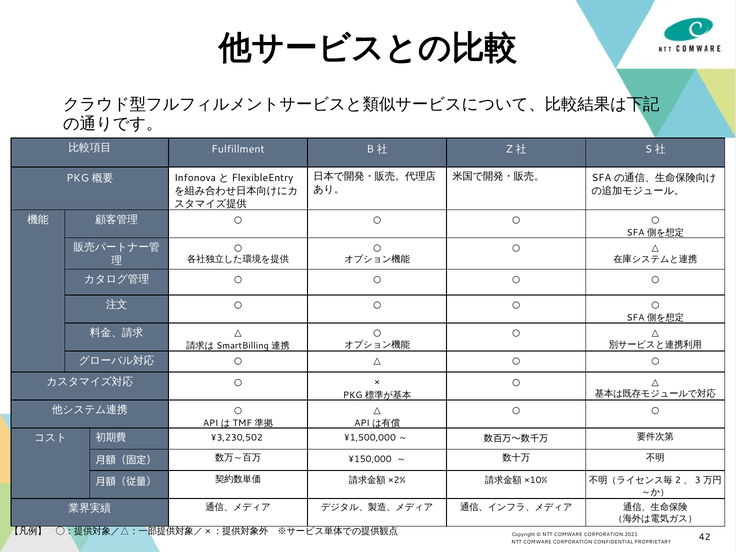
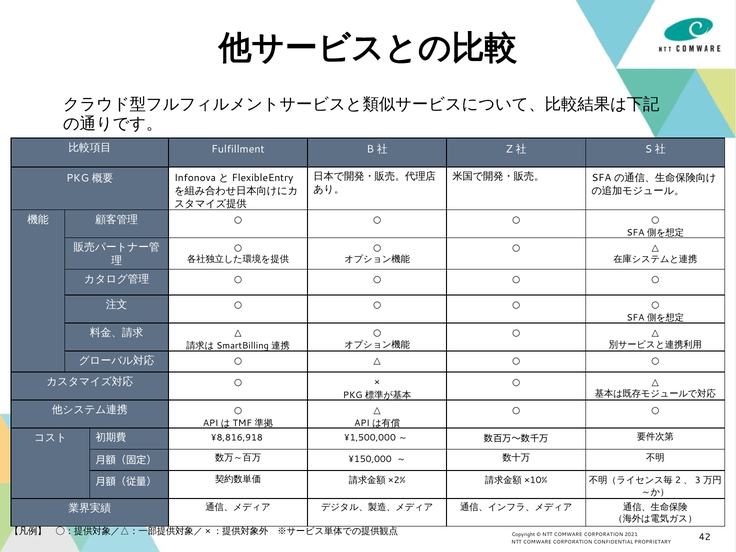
¥3,230,502: ¥3,230,502 -> ¥8,816,918 (237, 438)
